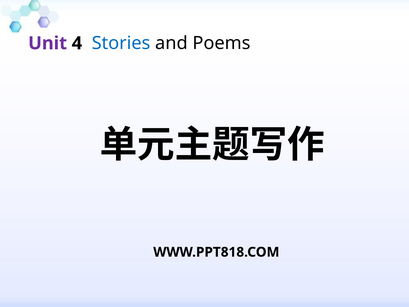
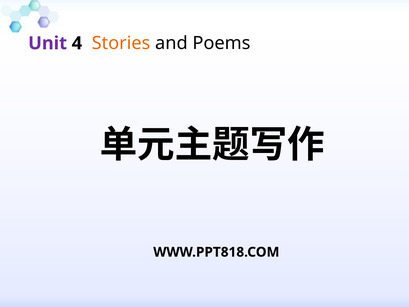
Stories colour: blue -> orange (121, 43)
